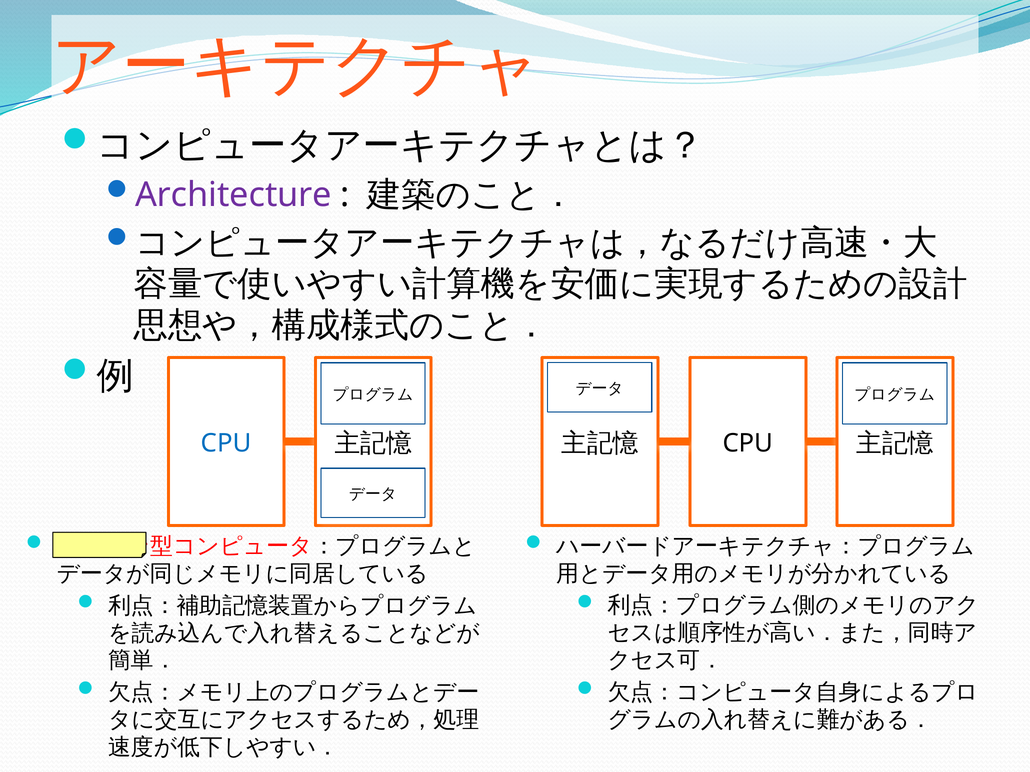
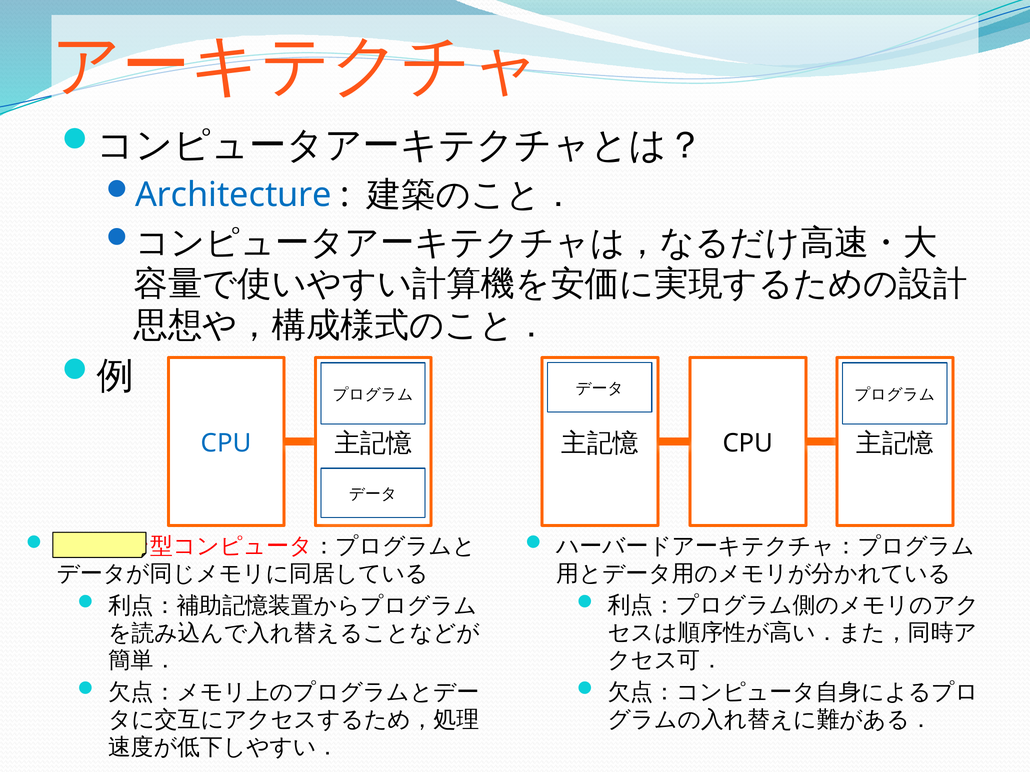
Architecture colour: purple -> blue (233, 195)
